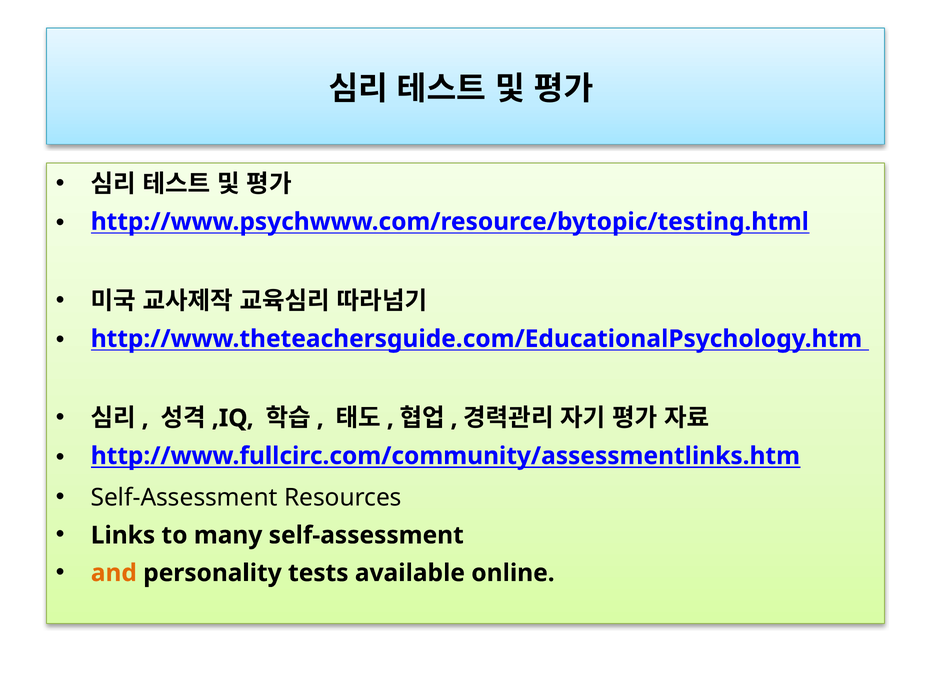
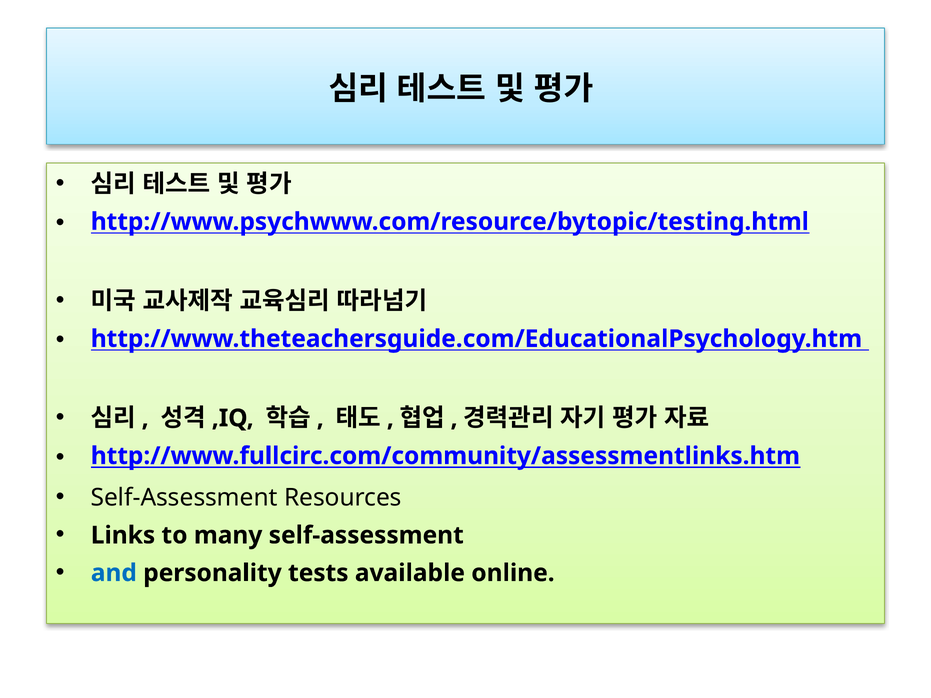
and colour: orange -> blue (114, 573)
